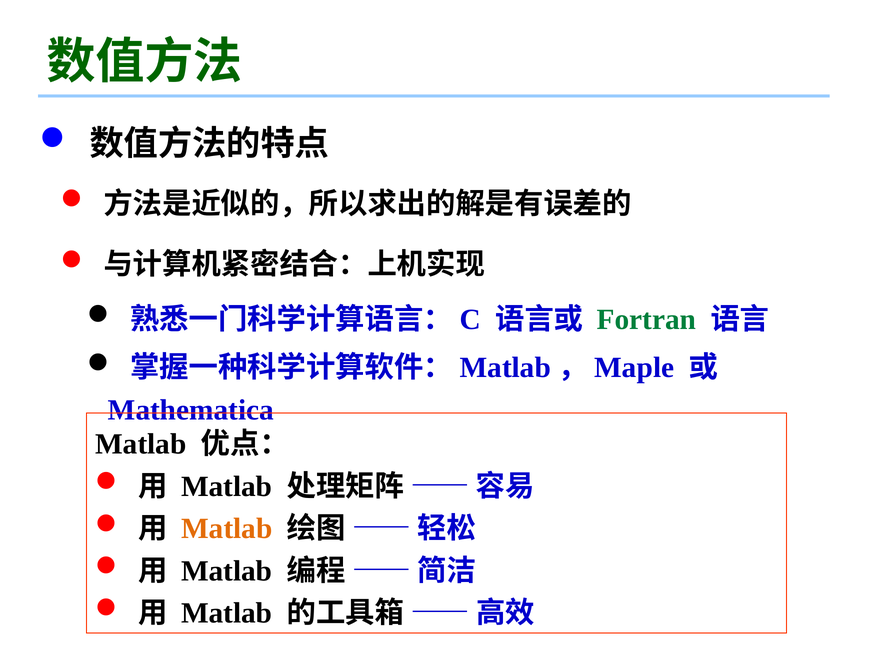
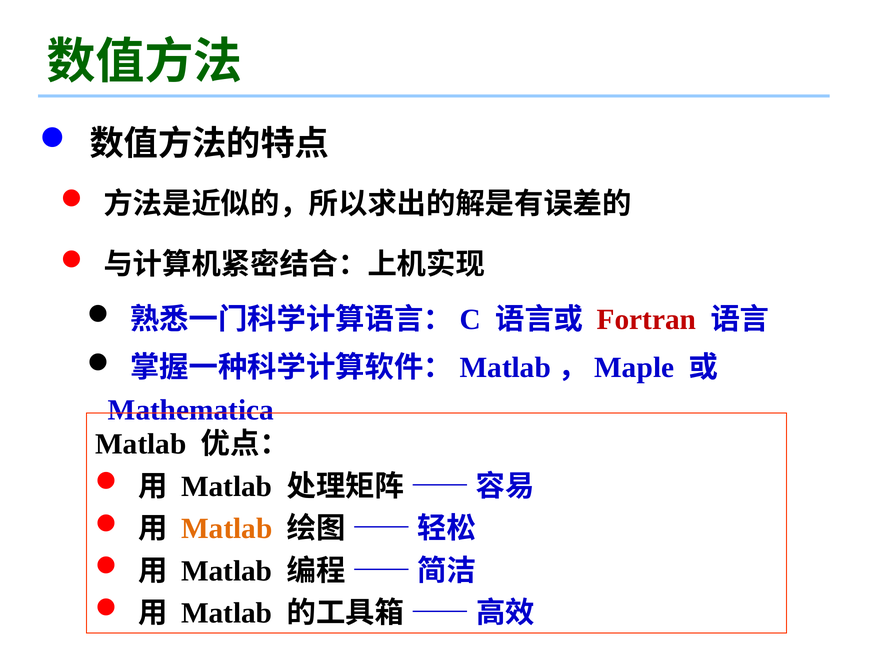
Fortran colour: green -> red (647, 320)
